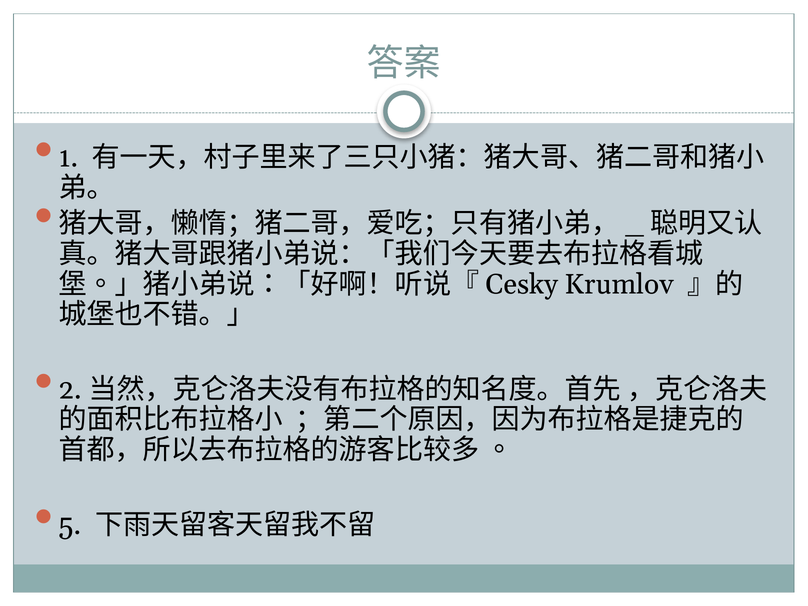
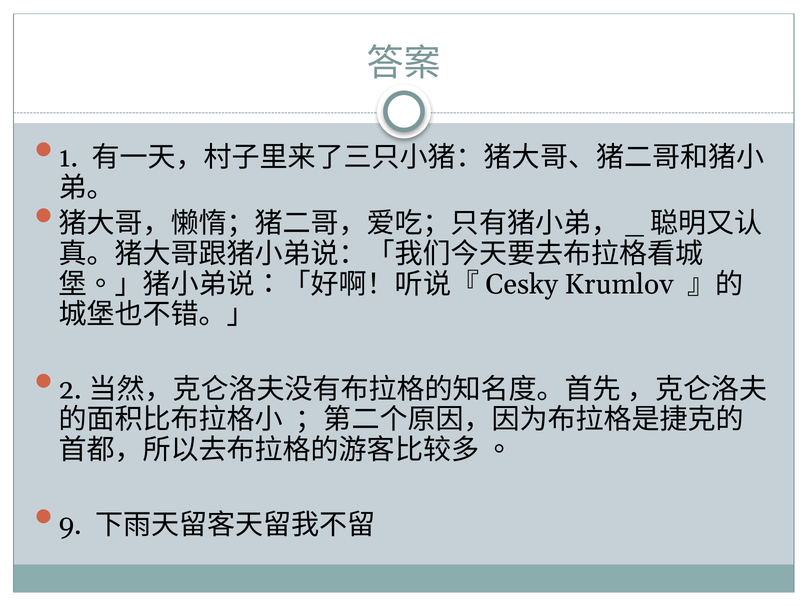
5: 5 -> 9 (70, 525)
